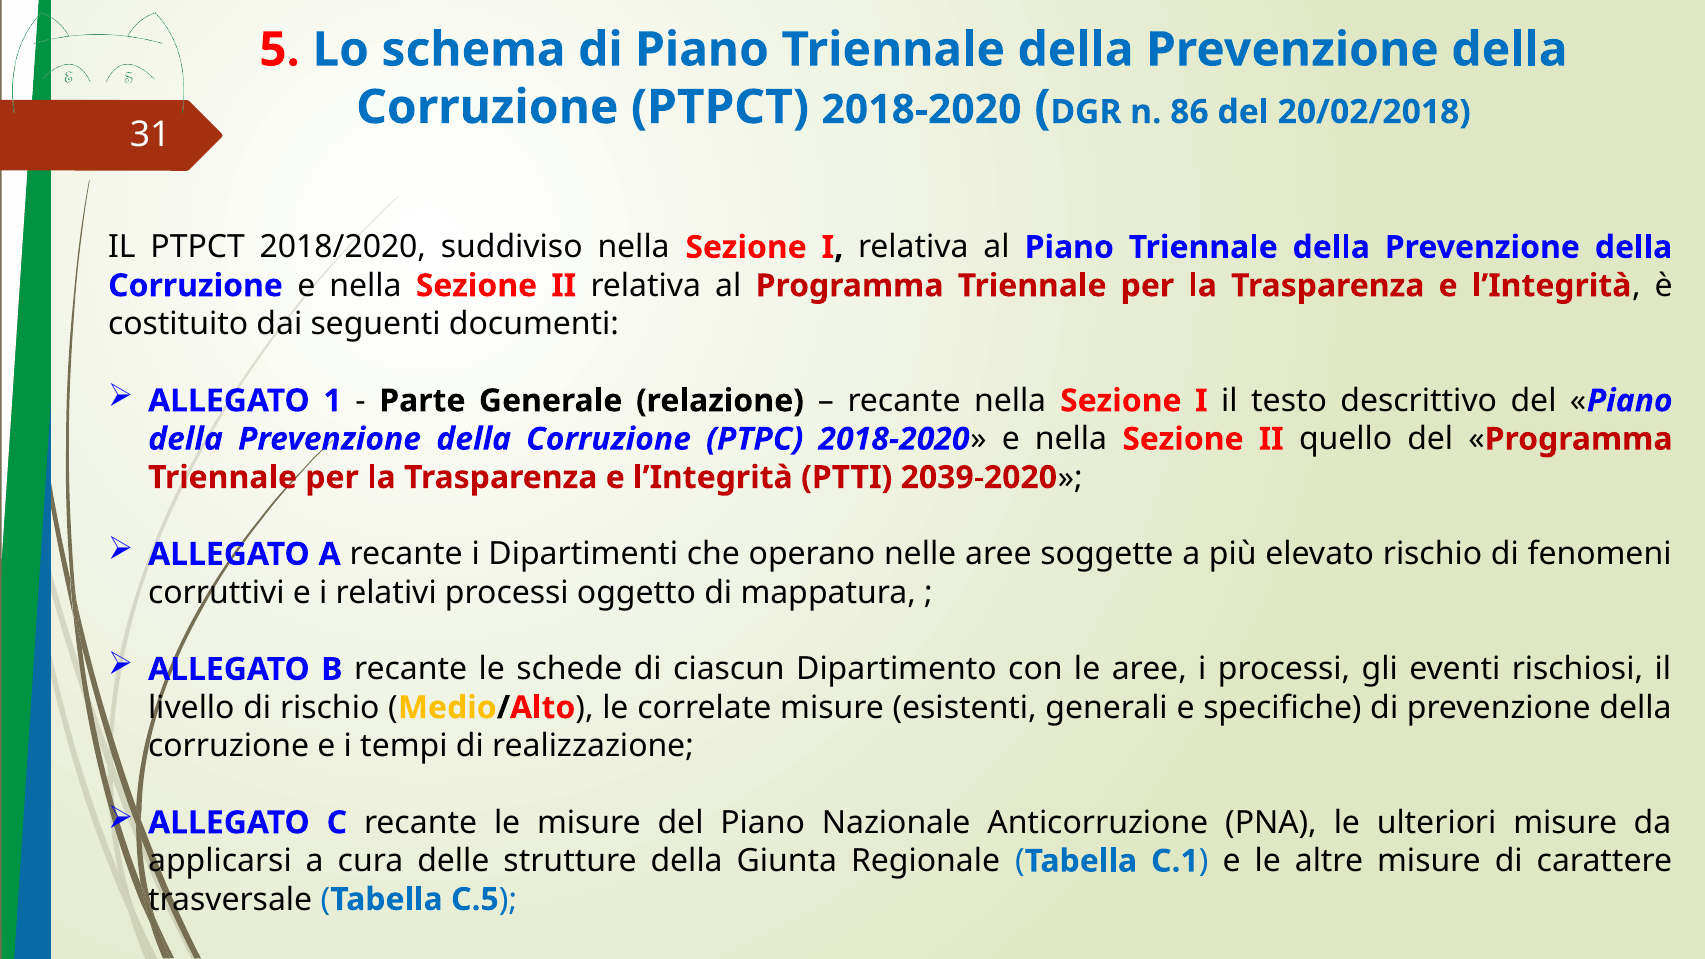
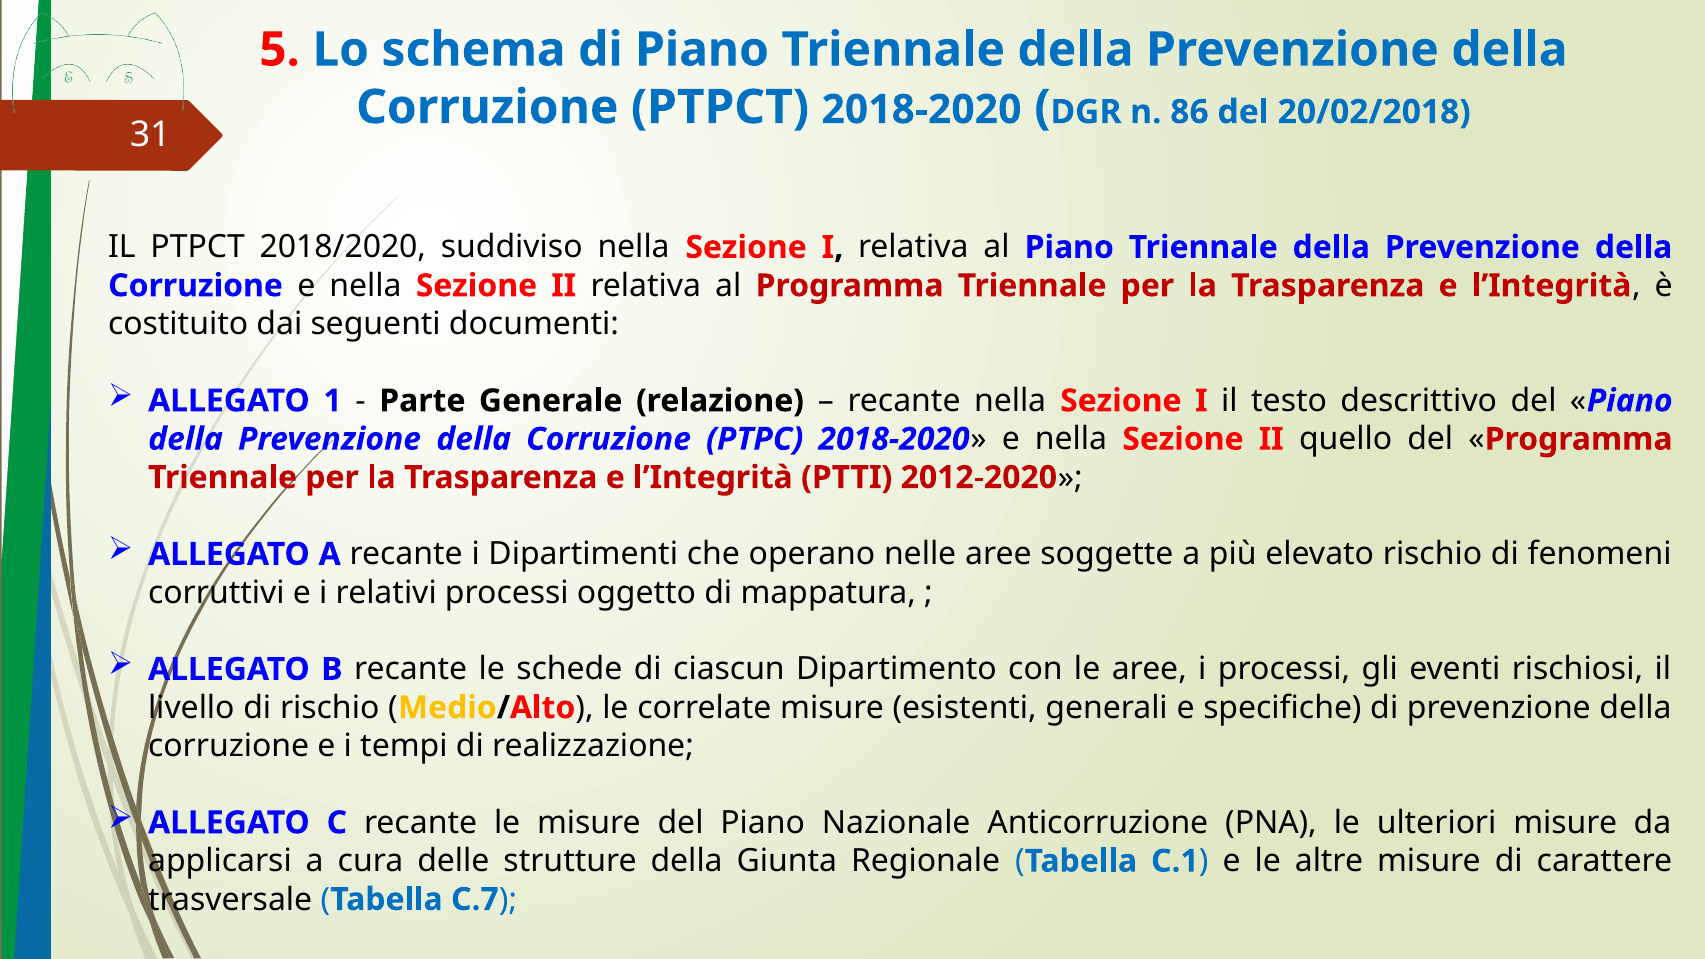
2039-2020: 2039-2020 -> 2012-2020 (979, 478)
C.5: C.5 -> C.7 (475, 900)
